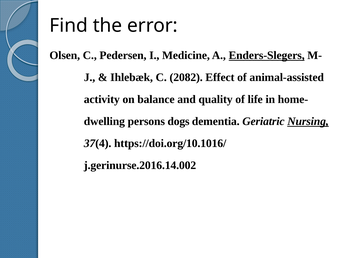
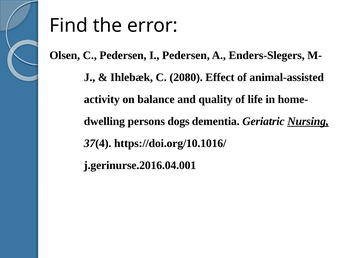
I Medicine: Medicine -> Pedersen (186, 55)
Enders-Slegers underline: present -> none (267, 55)
2082: 2082 -> 2080 (186, 77)
j.gerinurse.2016.14.002: j.gerinurse.2016.14.002 -> j.gerinurse.2016.04.001 (140, 165)
